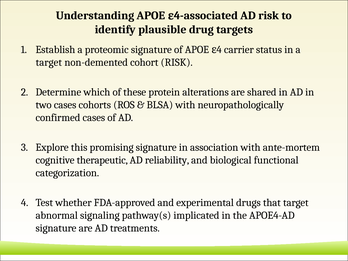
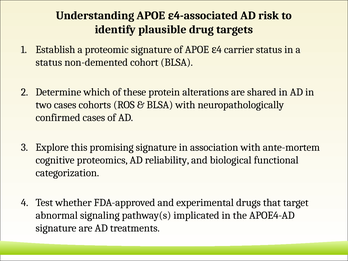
target: target -> status (49, 62)
cohort RISK: RISK -> BLSA (177, 62)
therapeutic: therapeutic -> proteomics (102, 160)
